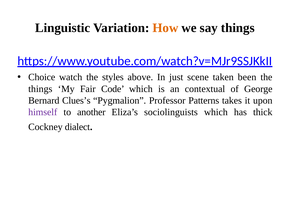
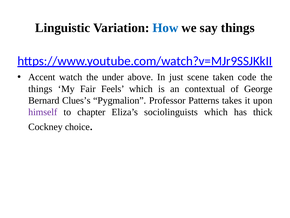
How colour: orange -> blue (165, 28)
Choice: Choice -> Accent (42, 77)
styles: styles -> under (113, 77)
been: been -> code (247, 77)
Code: Code -> Feels (113, 89)
another: another -> chapter (91, 112)
dialect: dialect -> choice (77, 127)
